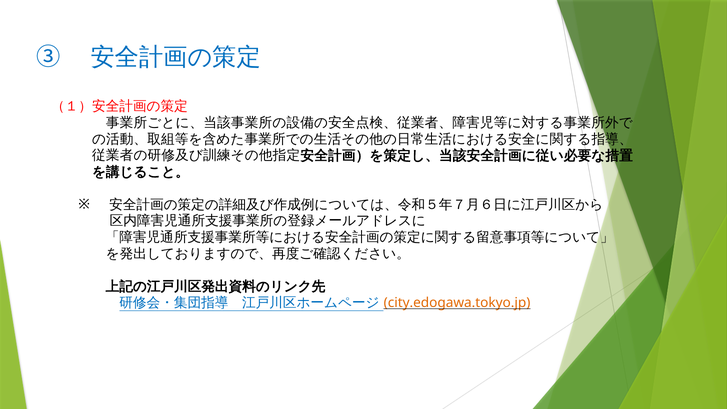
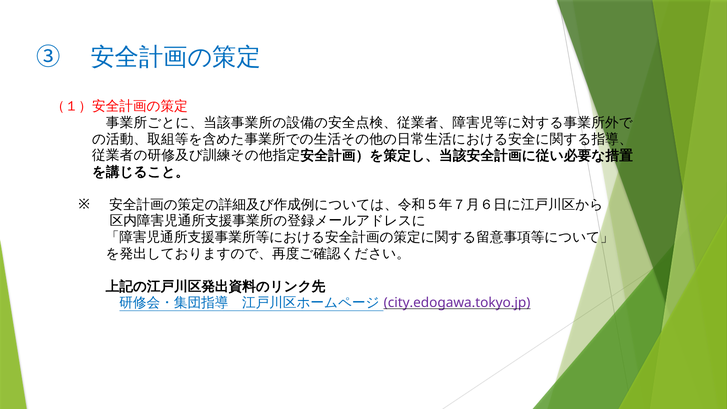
city.edogawa.tokyo.jp colour: orange -> purple (457, 303)
